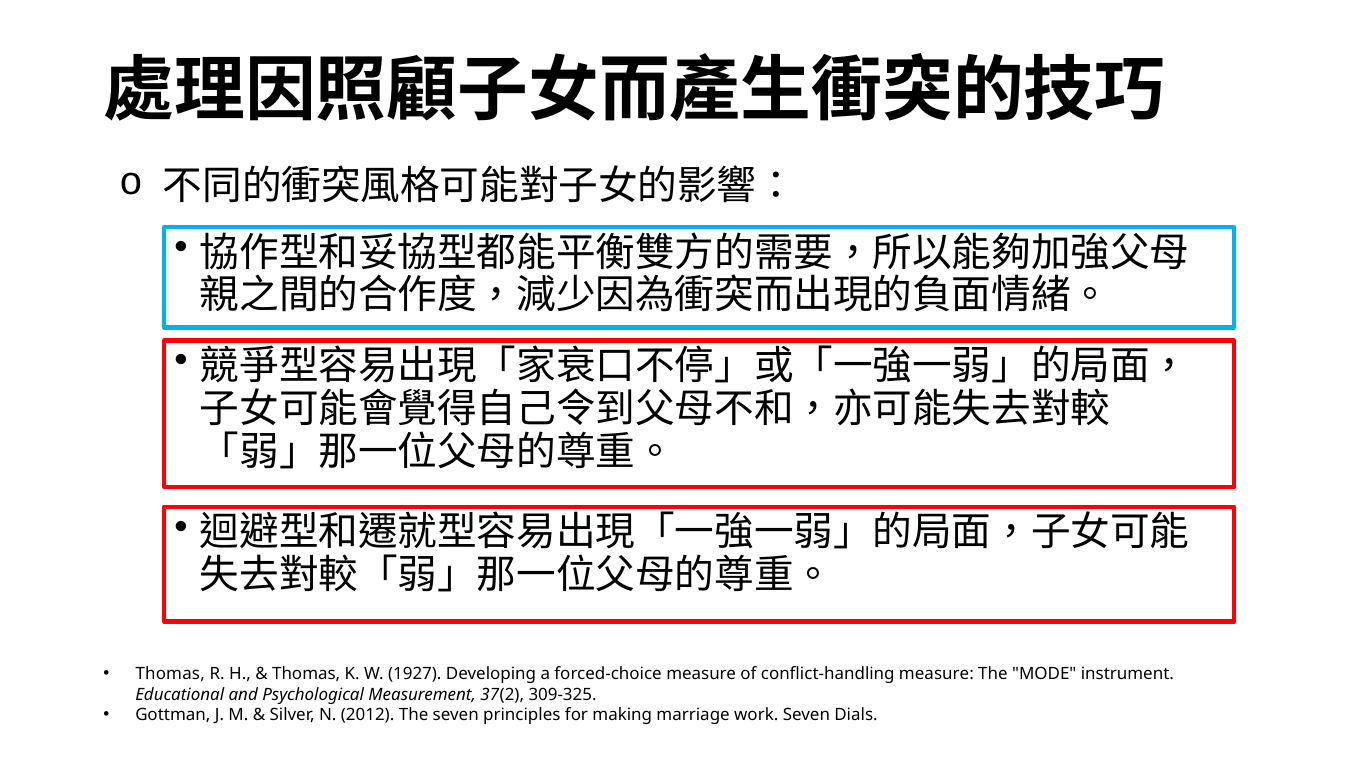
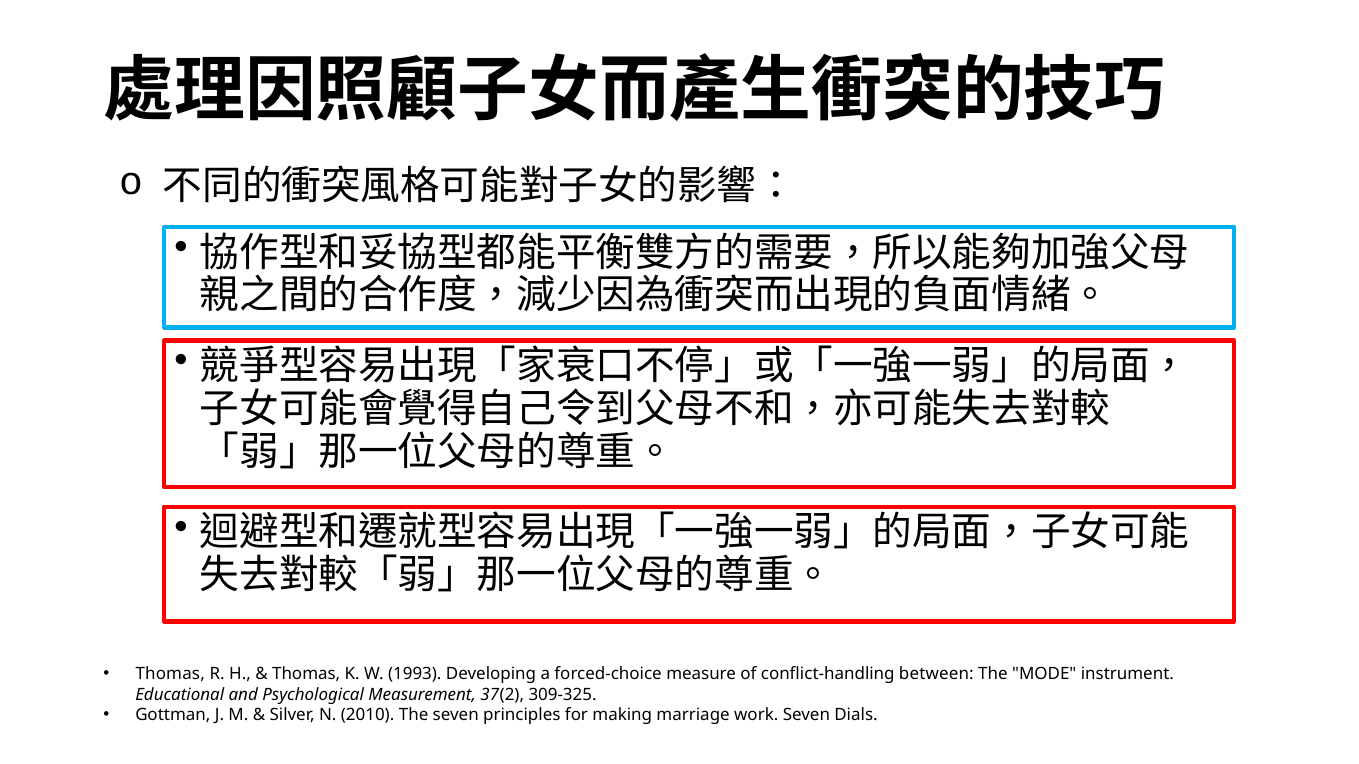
1927: 1927 -> 1993 (415, 674)
conflict-handling measure: measure -> between (936, 674)
2012: 2012 -> 2010 (368, 715)
